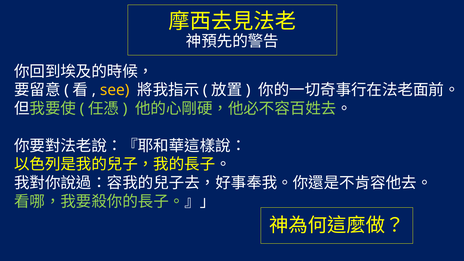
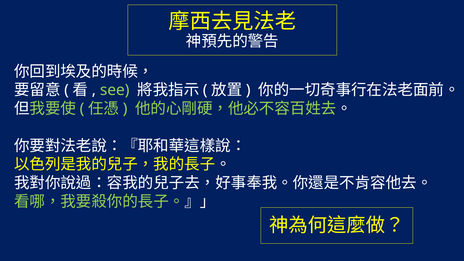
see colour: yellow -> light green (115, 90)
